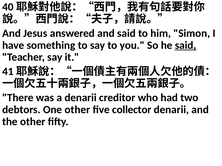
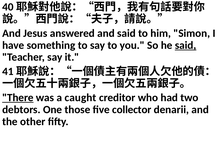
There underline: none -> present (18, 98)
a denarii: denarii -> caught (80, 98)
One other: other -> those (77, 110)
